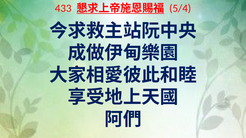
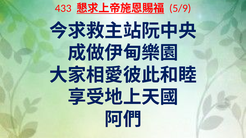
5/4: 5/4 -> 5/9 (180, 8)
